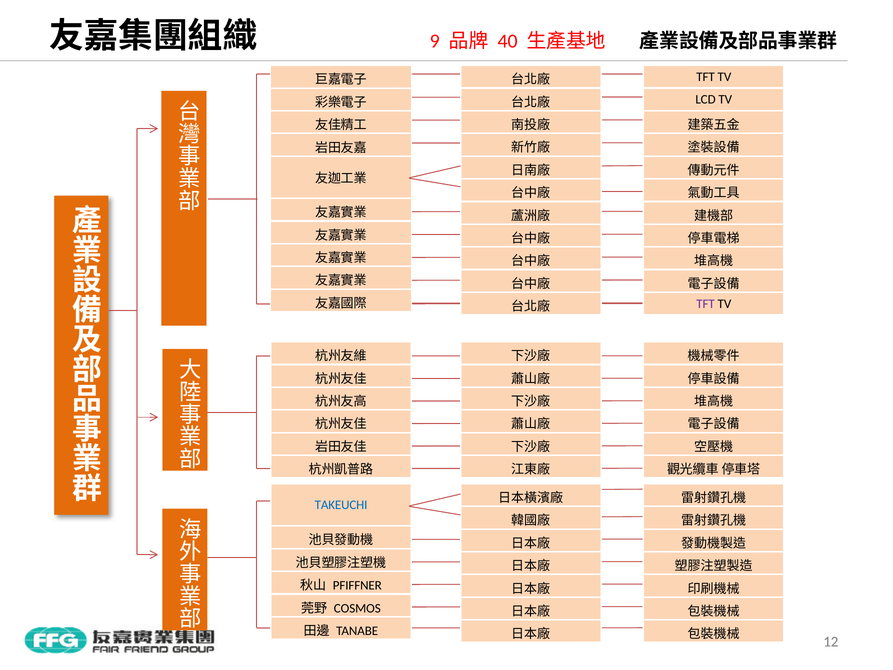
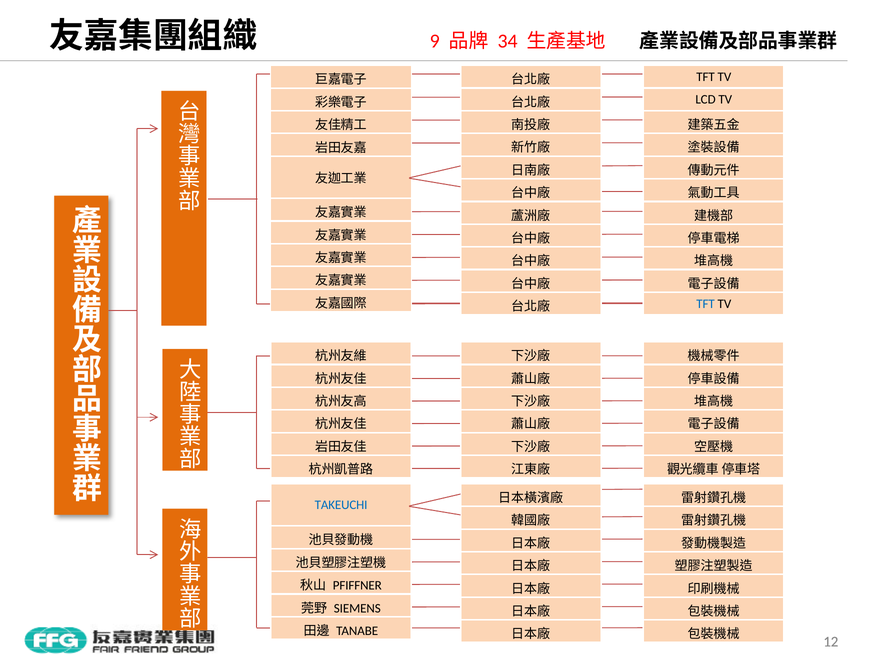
40: 40 -> 34 (508, 41)
TFT colour: purple -> blue (706, 304)
COSMOS: COSMOS -> SIEMENS (357, 608)
